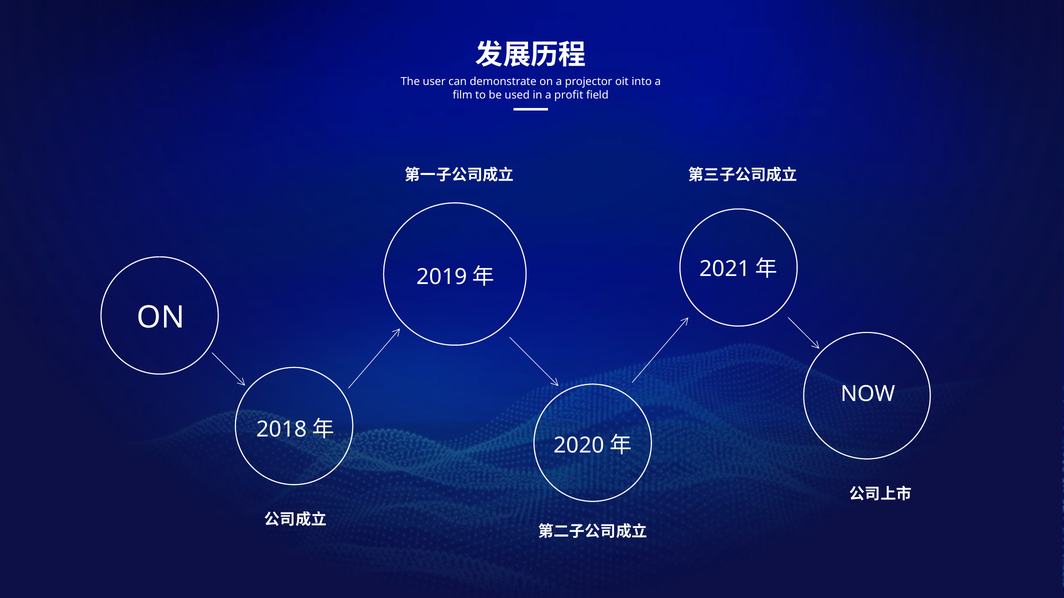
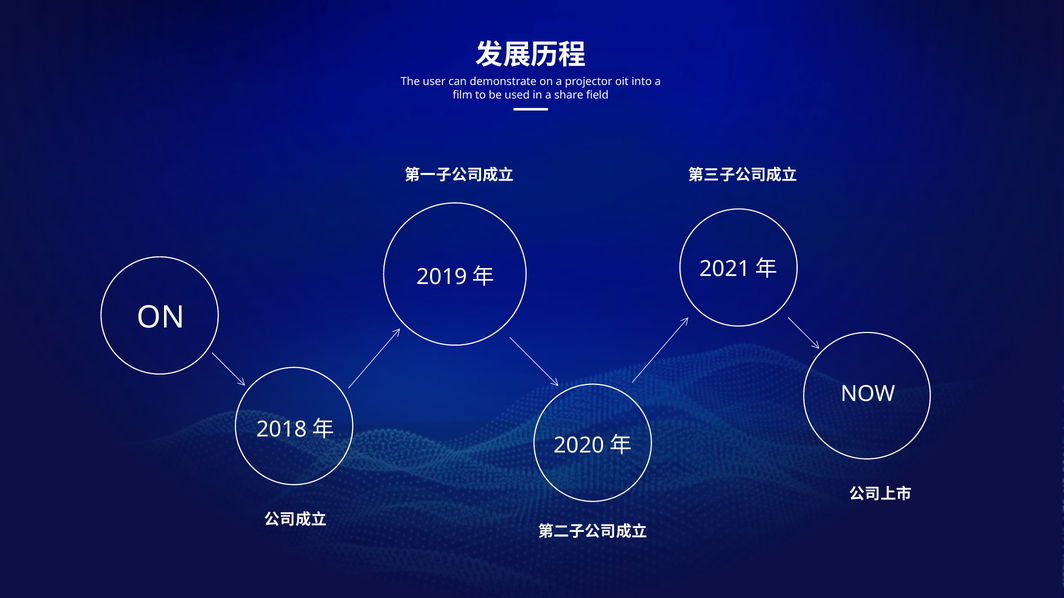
profit: profit -> share (569, 95)
